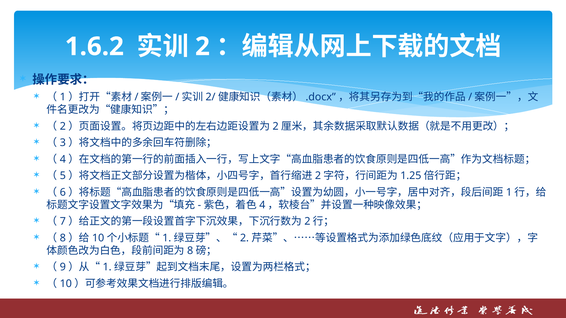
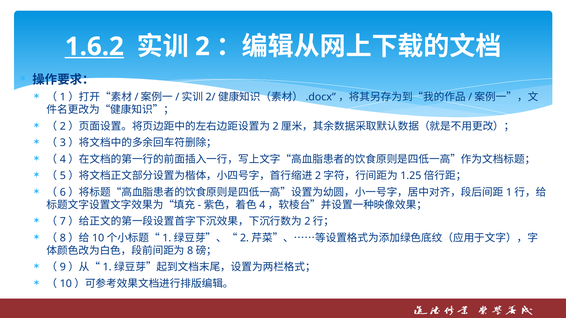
1.6.2 underline: none -> present (94, 47)
